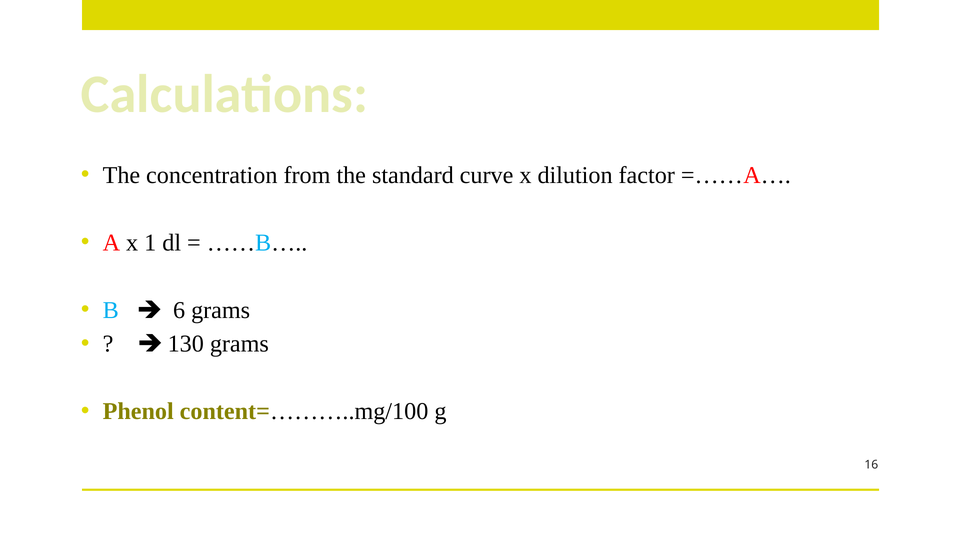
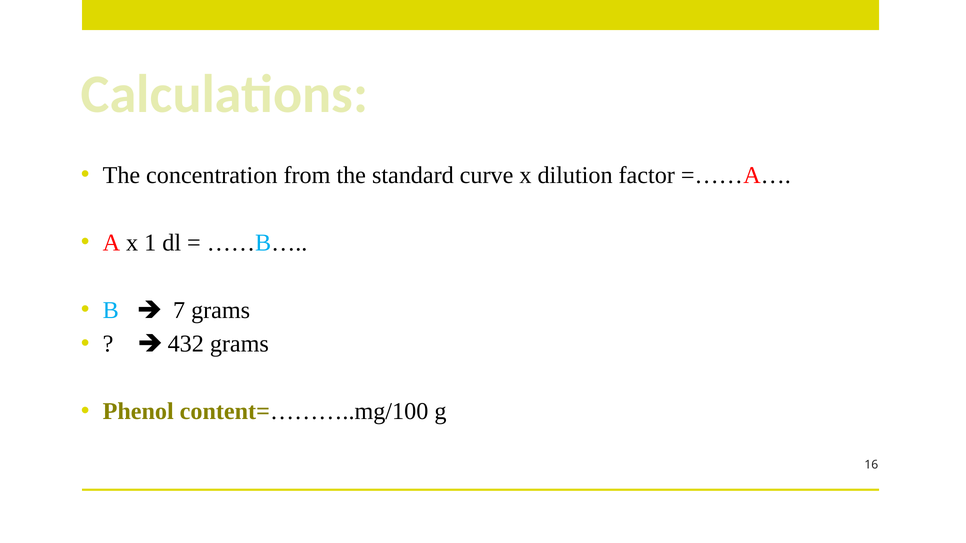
6: 6 -> 7 (179, 310)
130: 130 -> 432 (186, 344)
